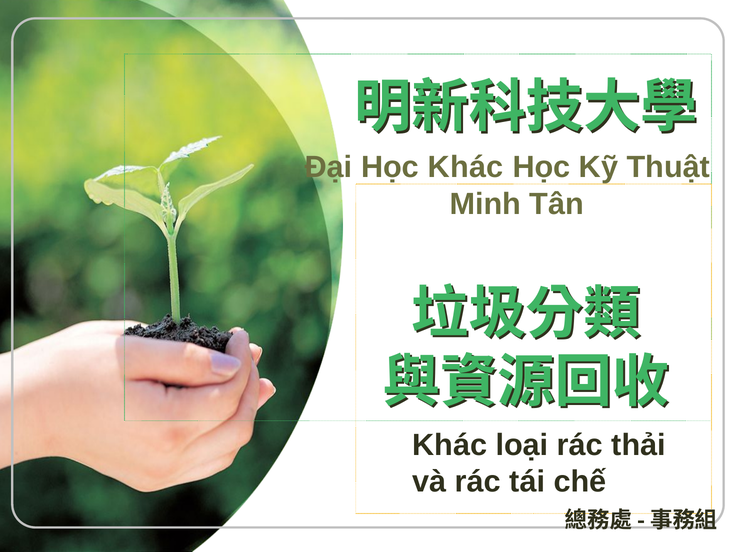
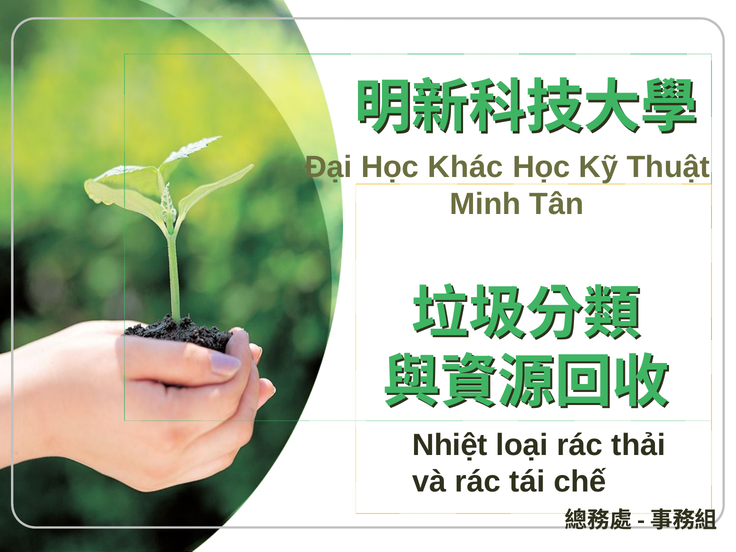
Khác: Khác -> Nhiệt (450, 445)
